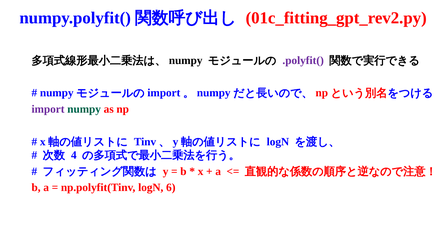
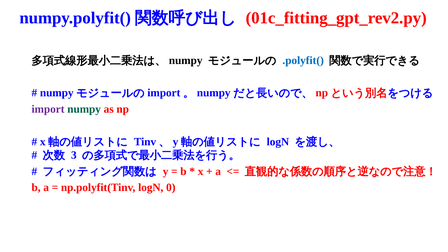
.polyfit( colour: purple -> blue (303, 60)
4: 4 -> 3 (74, 155)
6: 6 -> 0 (171, 188)
